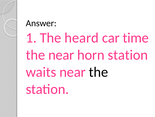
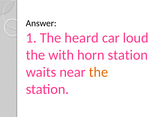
time: time -> loud (136, 38)
the near: near -> with (61, 55)
the colour: black -> orange (98, 72)
